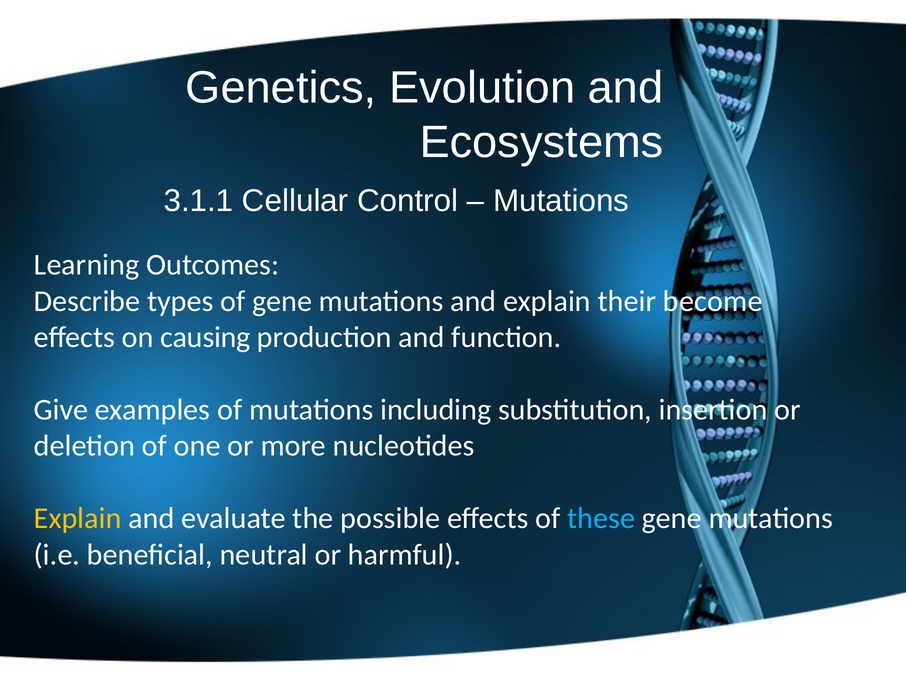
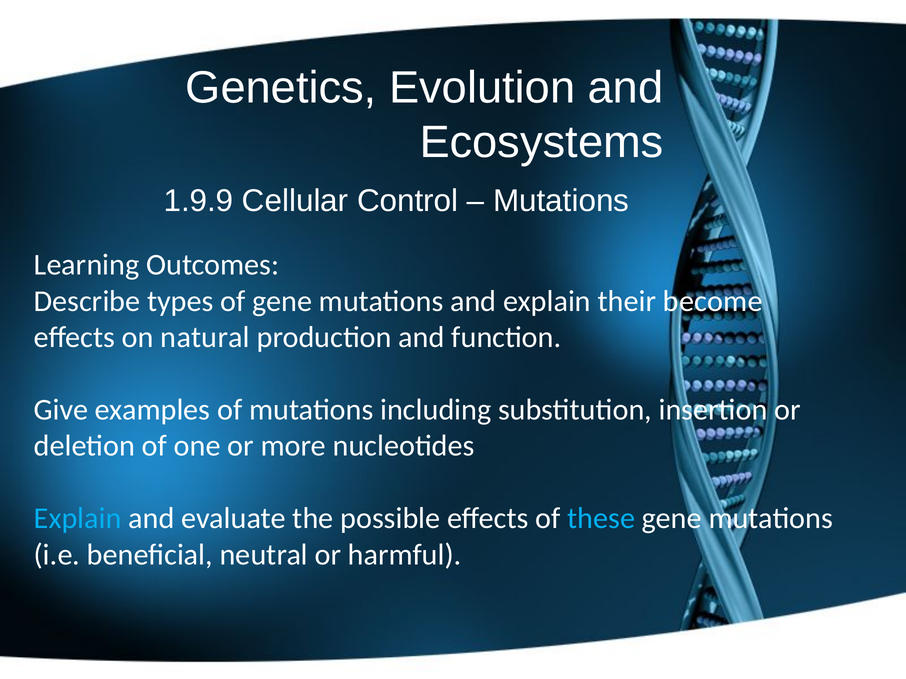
3.1.1: 3.1.1 -> 1.9.9 (198, 201)
causing: causing -> natural (205, 338)
Explain colour: yellow -> light blue (78, 519)
